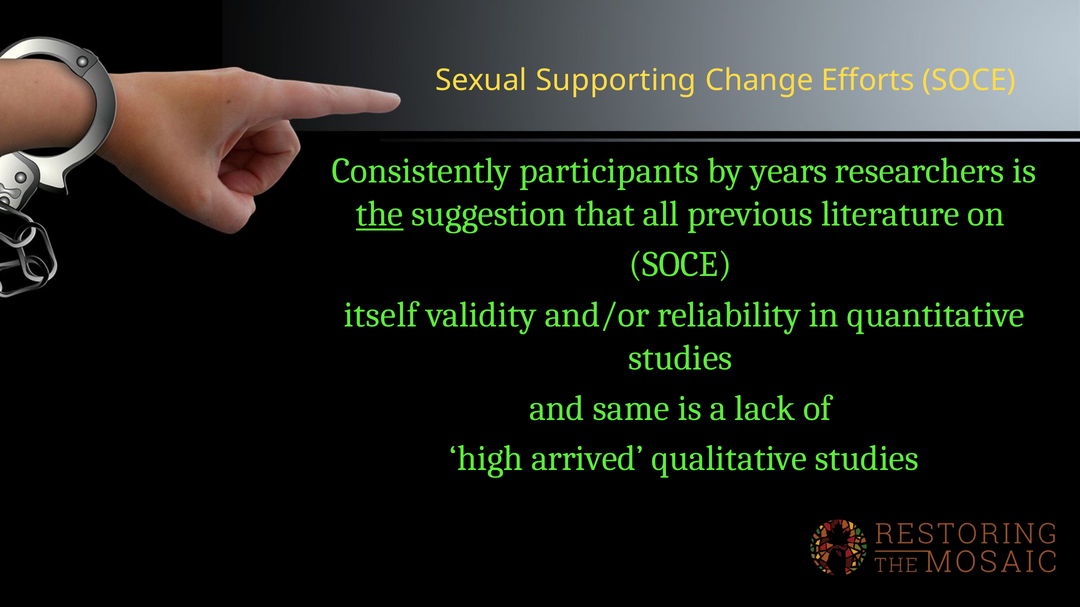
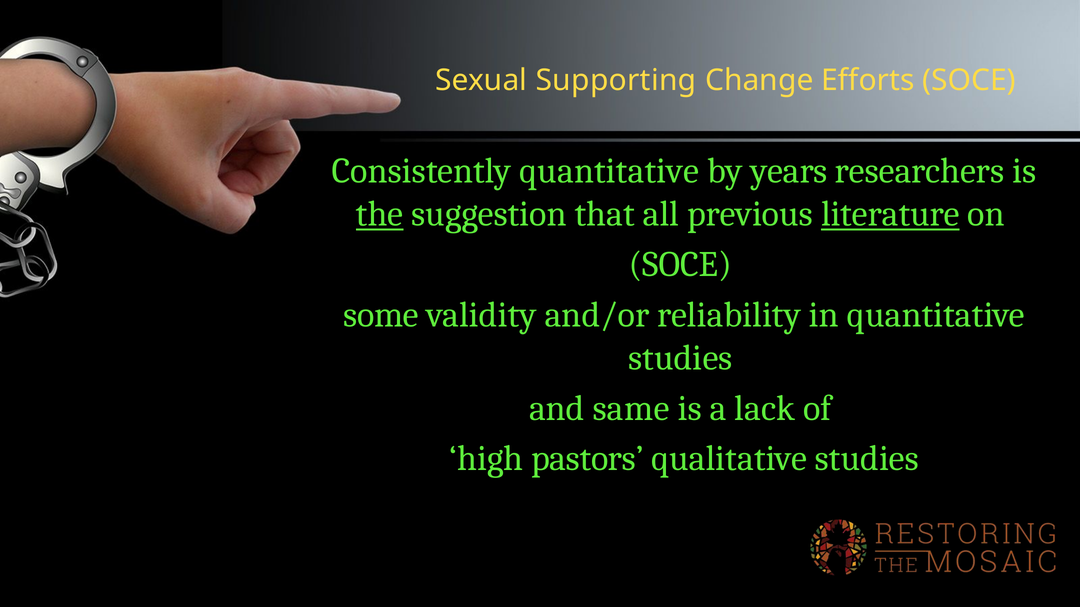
Consistently participants: participants -> quantitative (609, 171)
literature underline: none -> present (890, 214)
itself: itself -> some (381, 315)
arrived: arrived -> pastors (587, 459)
